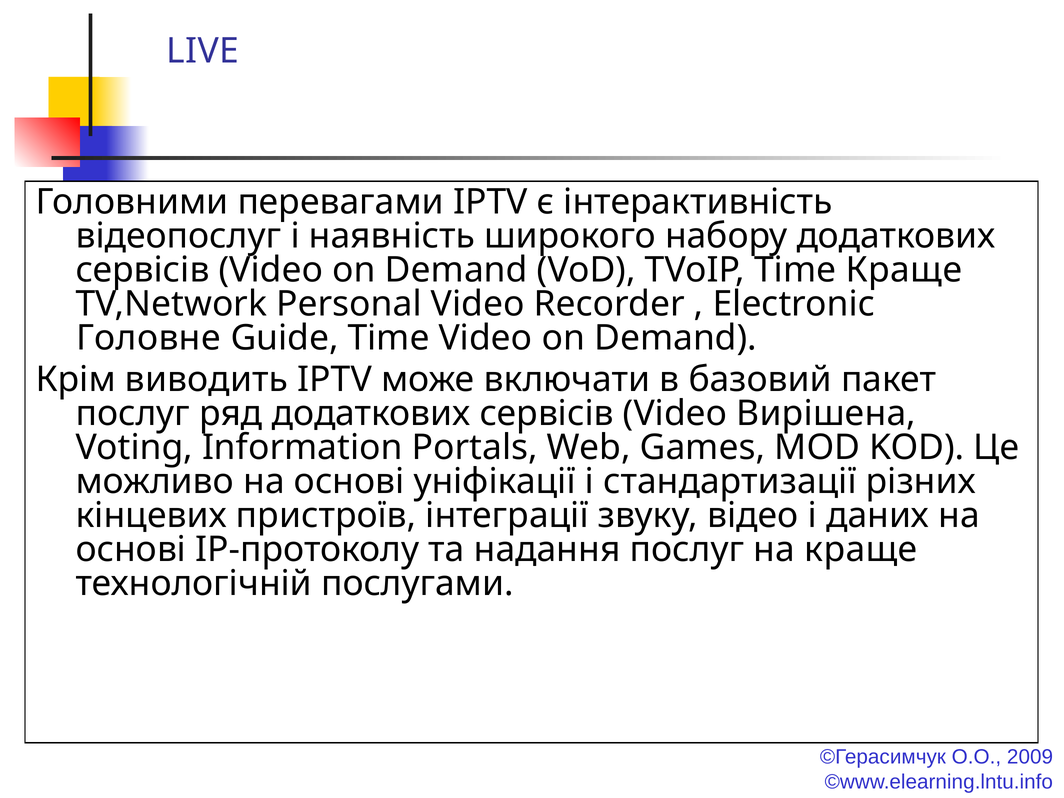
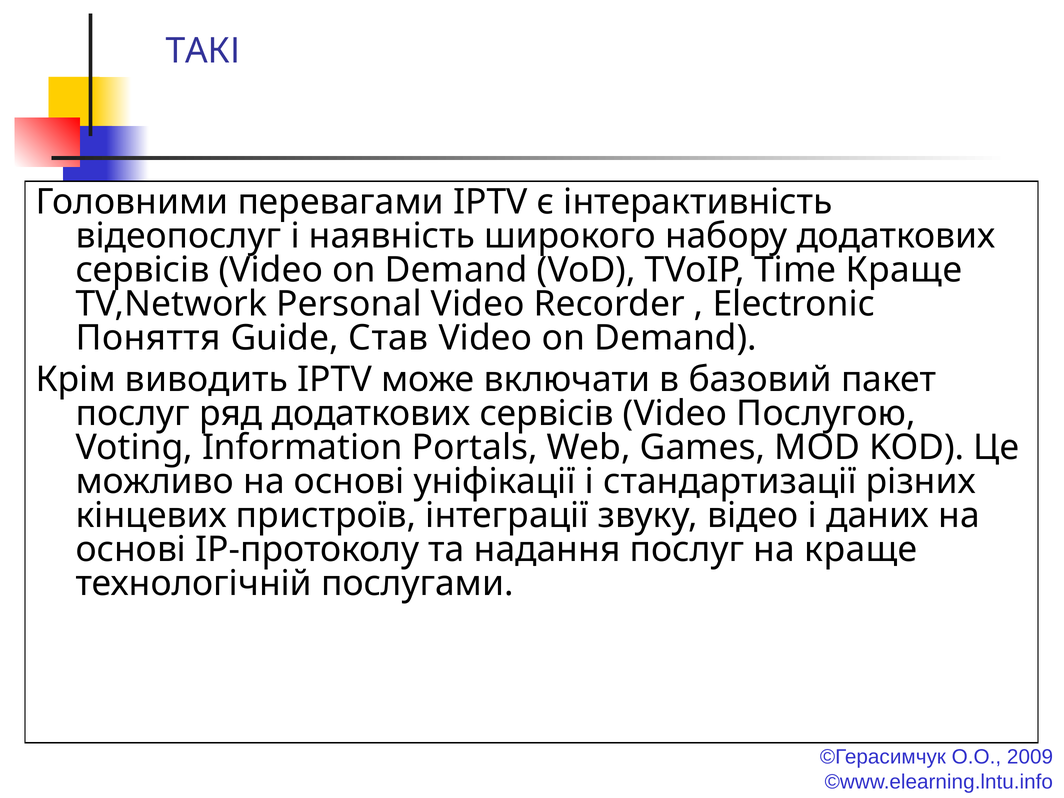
LIVE: LIVE -> ТАКІ (203, 51)
Головне: Головне -> Поняття (148, 338)
Guide Time: Time -> Став (388, 338)
Вирішена: Вирішена -> Послугою (826, 413)
